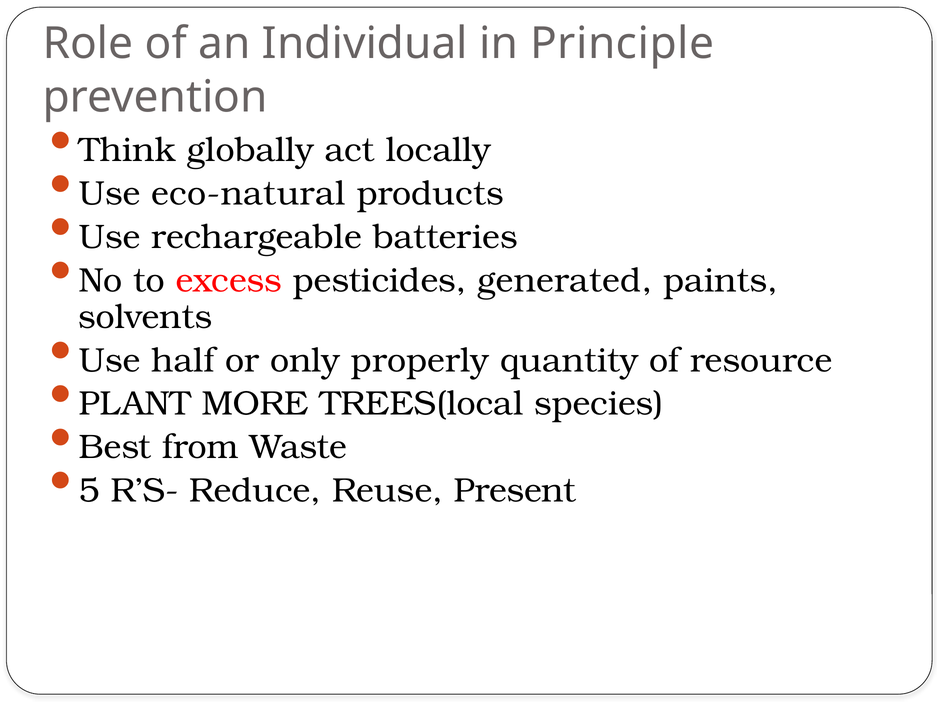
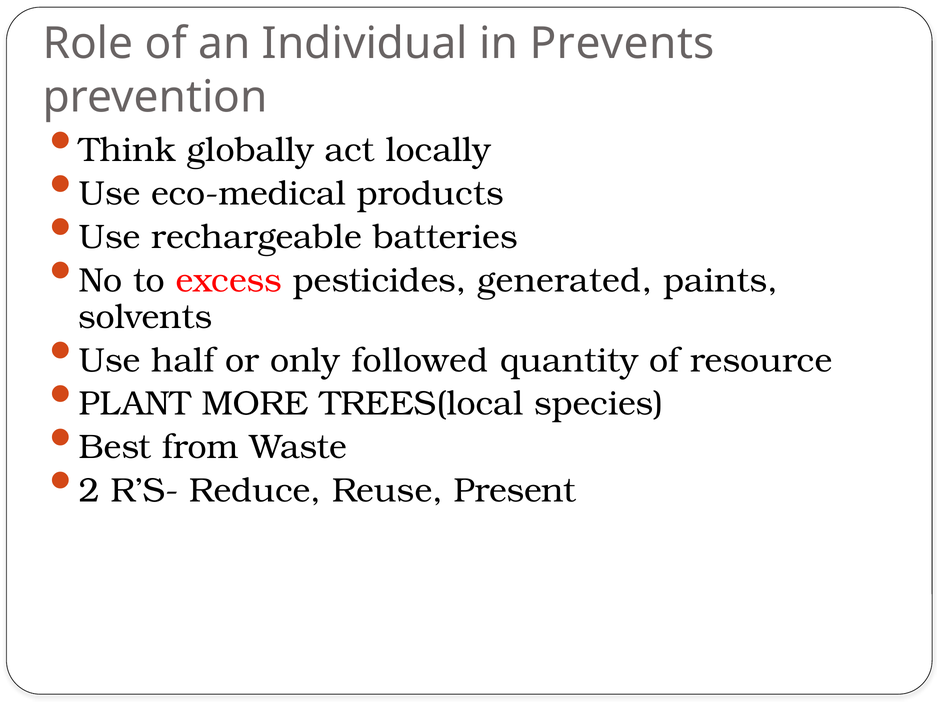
Principle: Principle -> Prevents (622, 44)
eco-natural: eco-natural -> eco-medical (249, 194)
properly: properly -> followed (420, 361)
5: 5 -> 2 (89, 491)
